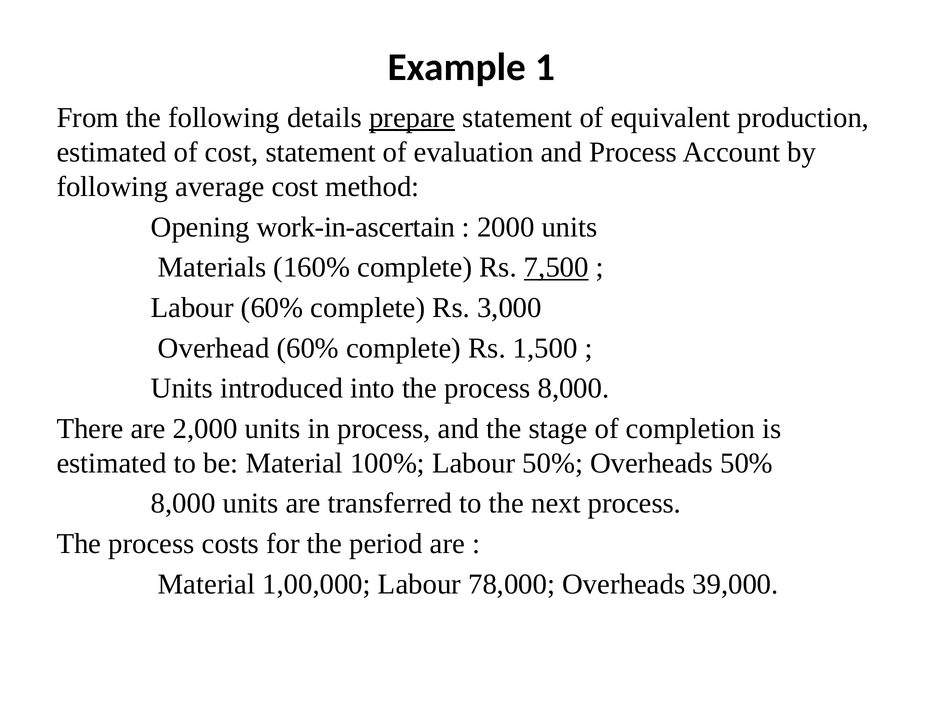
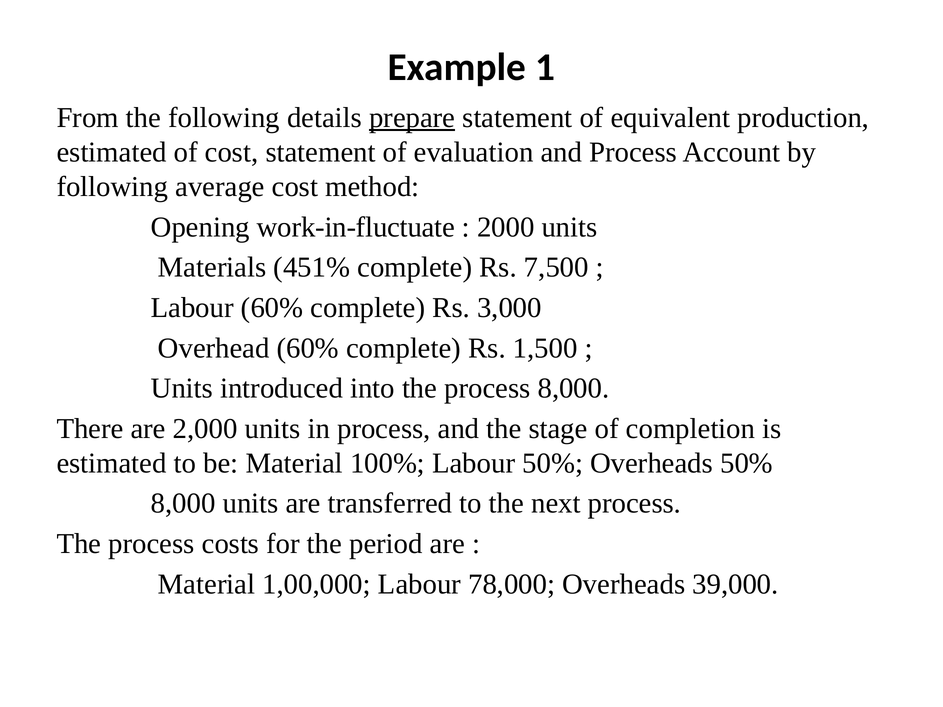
work-in-ascertain: work-in-ascertain -> work-in-fluctuate (356, 227)
160%: 160% -> 451% (312, 267)
7,500 underline: present -> none (556, 267)
